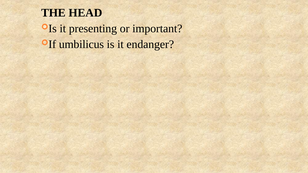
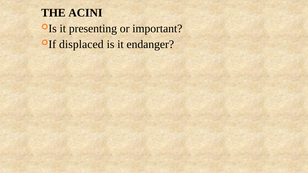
HEAD: HEAD -> ACINI (85, 13)
umbilicus: umbilicus -> displaced (81, 44)
